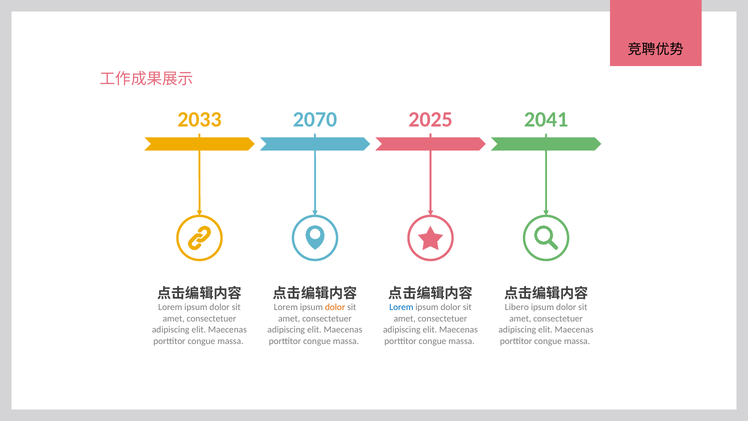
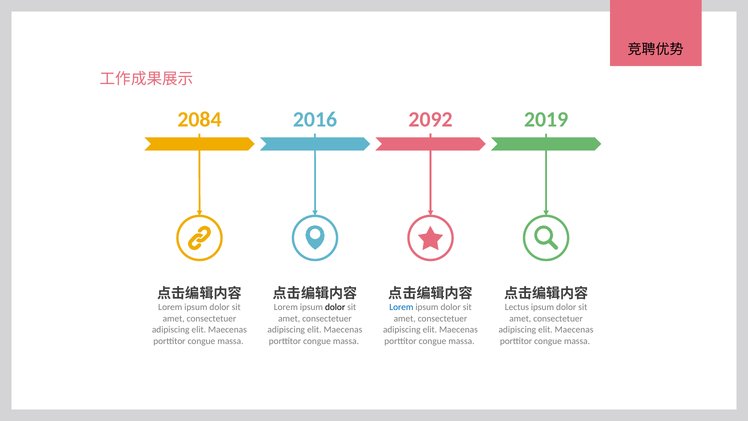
2033: 2033 -> 2084 (199, 119)
2070: 2070 -> 2016 (315, 119)
2025: 2025 -> 2092 (431, 119)
2041: 2041 -> 2019 (546, 119)
dolor colour: orange -> black (335, 307)
Libero: Libero -> Lectus (517, 307)
